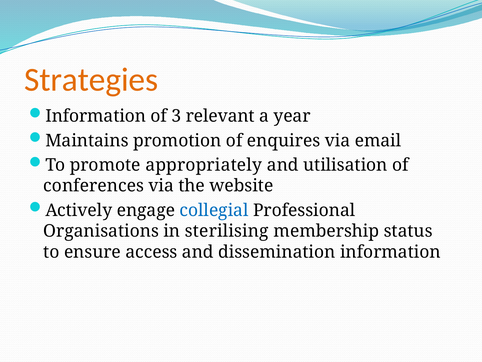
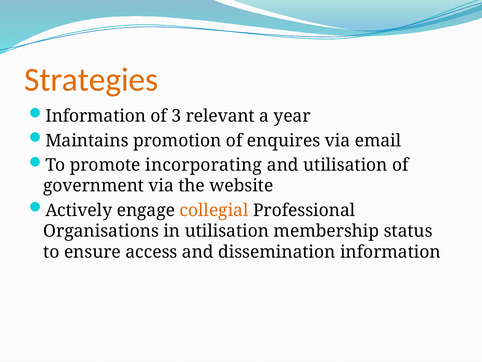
appropriately: appropriately -> incorporating (204, 165)
conferences: conferences -> government (94, 186)
collegial colour: blue -> orange (214, 210)
in sterilising: sterilising -> utilisation (227, 231)
